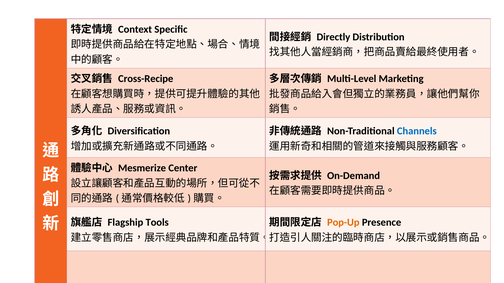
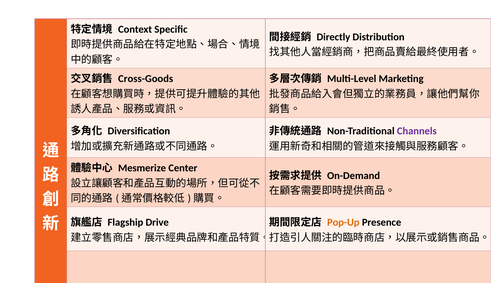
Cross-Recipe: Cross-Recipe -> Cross-Goods (146, 79)
Channels colour: blue -> purple (417, 131)
Tools: Tools -> Drive (157, 223)
